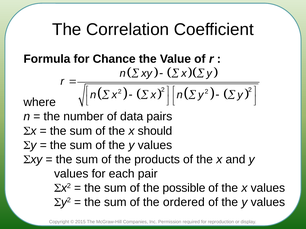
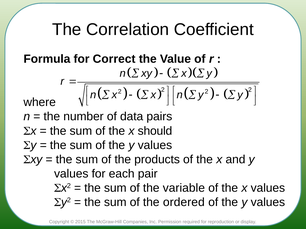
Chance: Chance -> Correct (114, 59)
possible: possible -> variable (184, 188)
